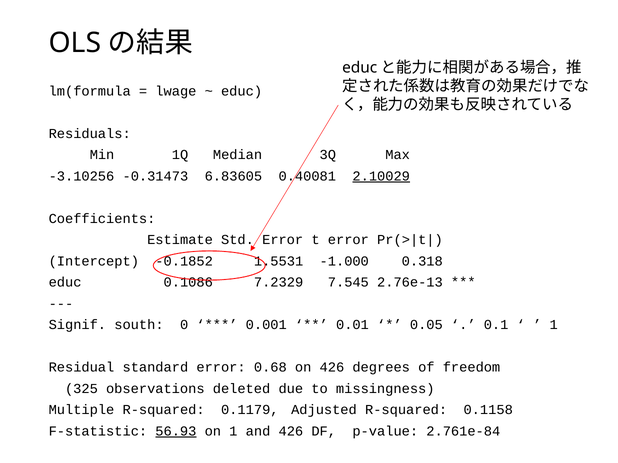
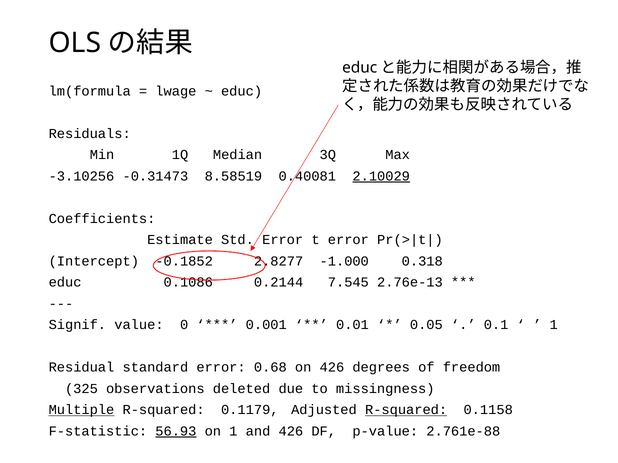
6.83605: 6.83605 -> 8.58519 (233, 176)
1.5531: 1.5531 -> 2.8277 (279, 261)
7.2329: 7.2329 -> 0.2144 (279, 283)
south: south -> value (139, 325)
Multiple underline: none -> present (81, 410)
R-squared underline: none -> present (406, 410)
2.761e-84: 2.761e-84 -> 2.761e-88 (463, 432)
